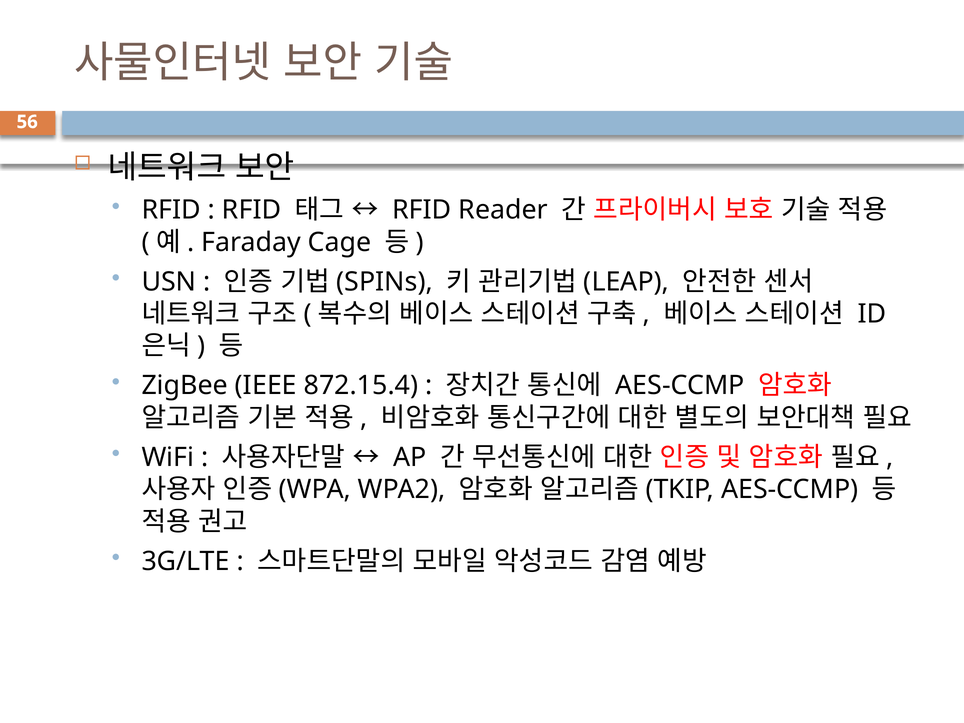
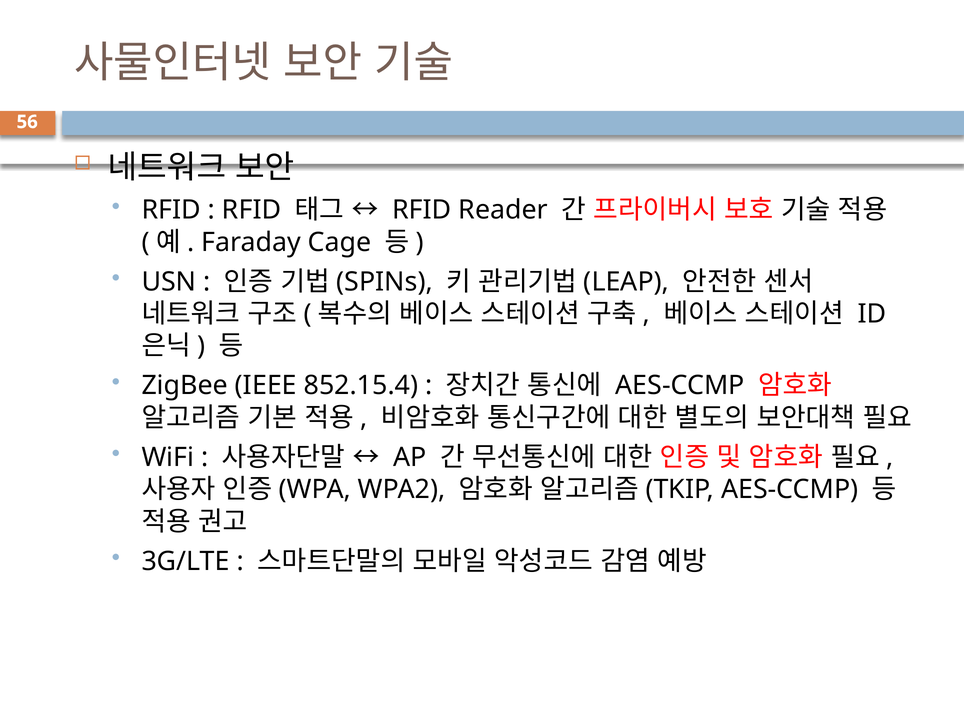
872.15.4: 872.15.4 -> 852.15.4 (361, 386)
